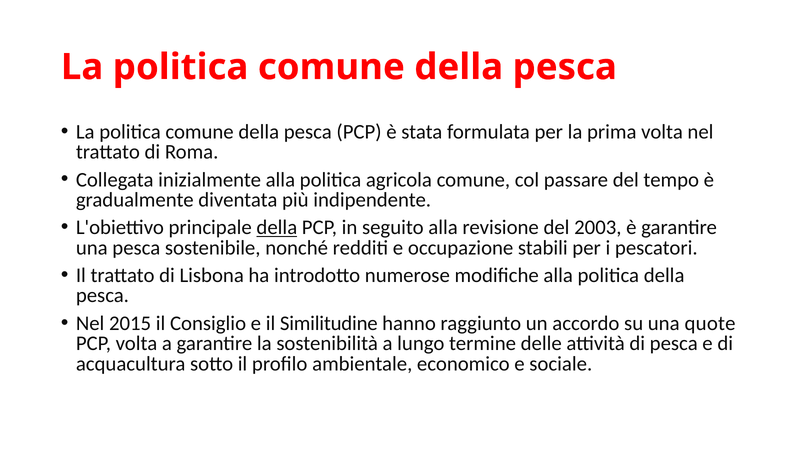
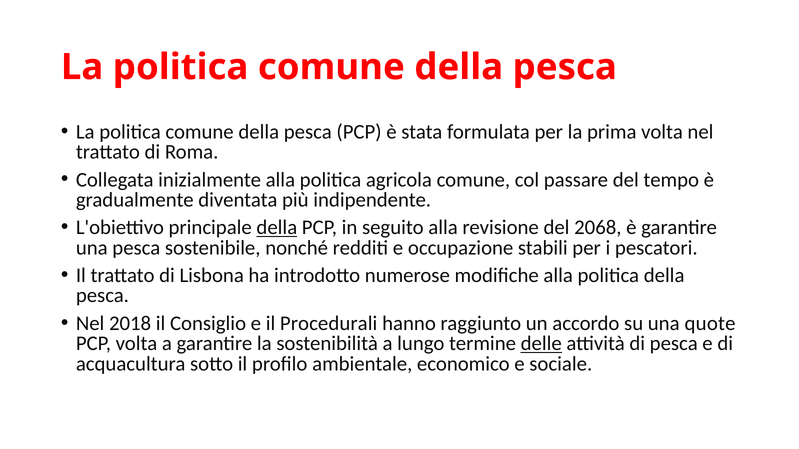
2003: 2003 -> 2068 (598, 228)
2015: 2015 -> 2018 (130, 324)
Similitudine: Similitudine -> Procedurali (329, 324)
delle underline: none -> present (541, 344)
